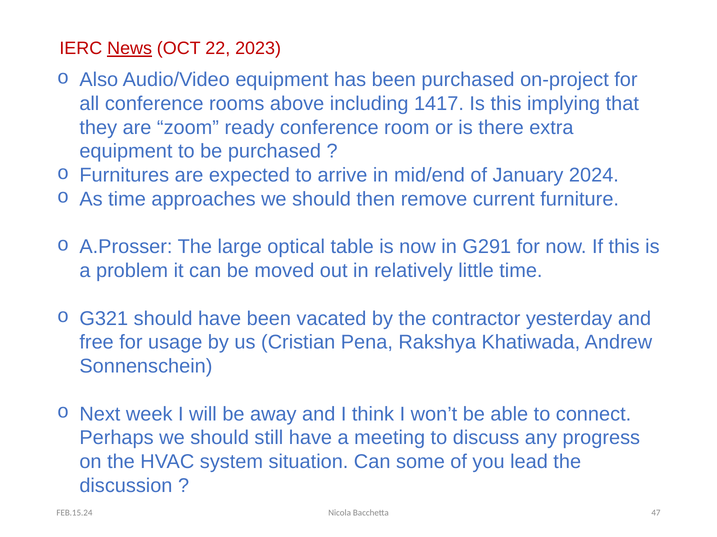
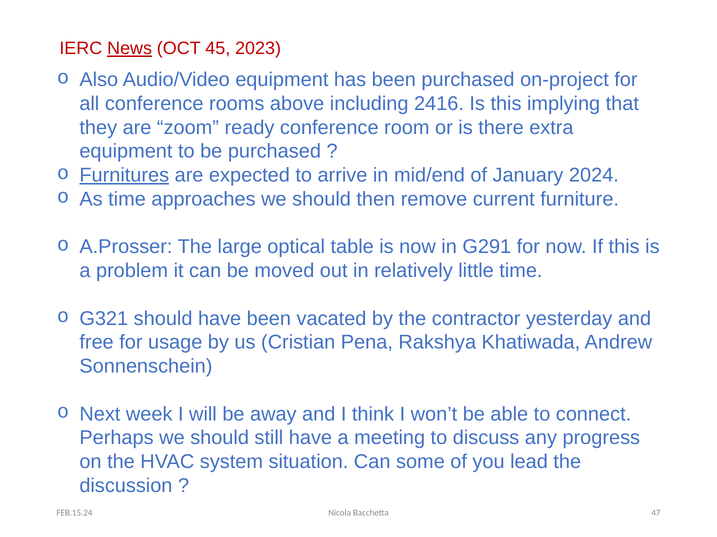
22: 22 -> 45 (218, 49)
1417: 1417 -> 2416 (439, 104)
Furnitures underline: none -> present (124, 175)
